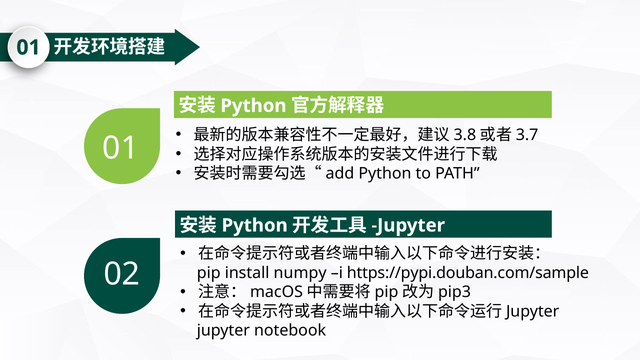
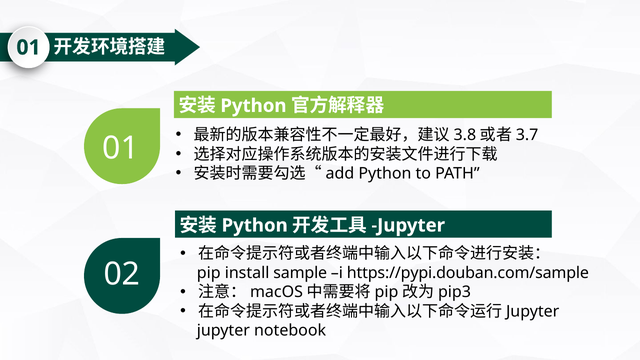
numpy: numpy -> sample (300, 273)
